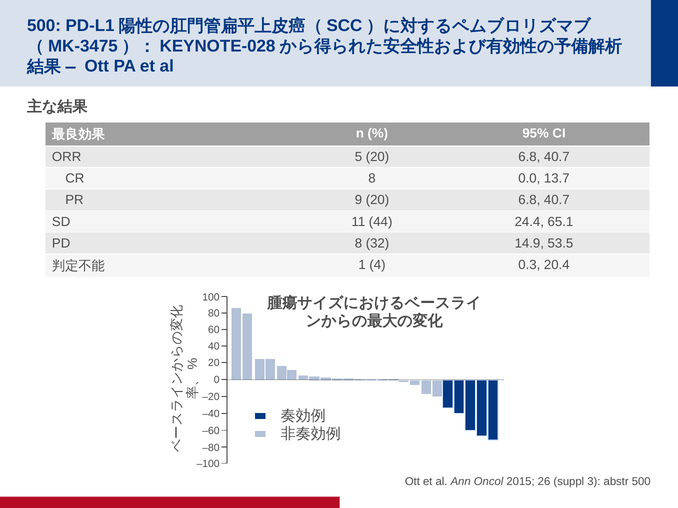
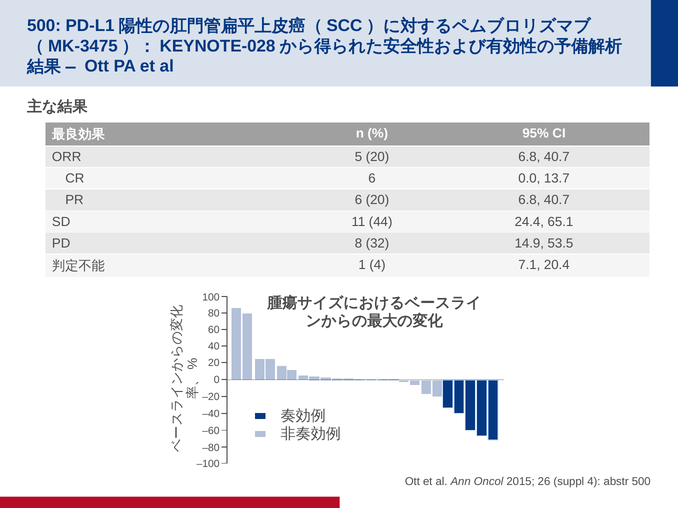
CR 8: 8 -> 6 (372, 179)
PR 9: 9 -> 6 (358, 200)
0.3: 0.3 -> 7.1 (529, 265)
suppl 3: 3 -> 4 (594, 482)
